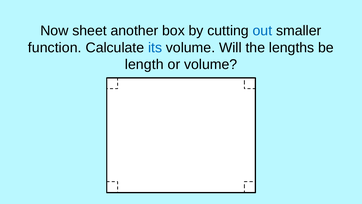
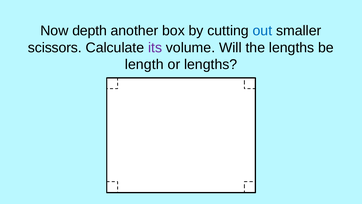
sheet: sheet -> depth (90, 31)
function: function -> scissors (55, 48)
its colour: blue -> purple (155, 48)
or volume: volume -> lengths (211, 64)
